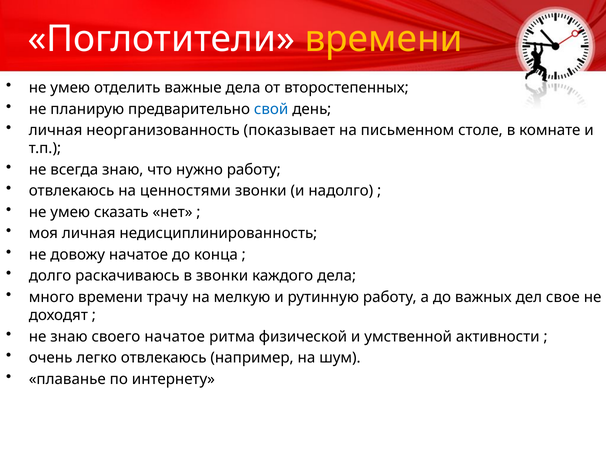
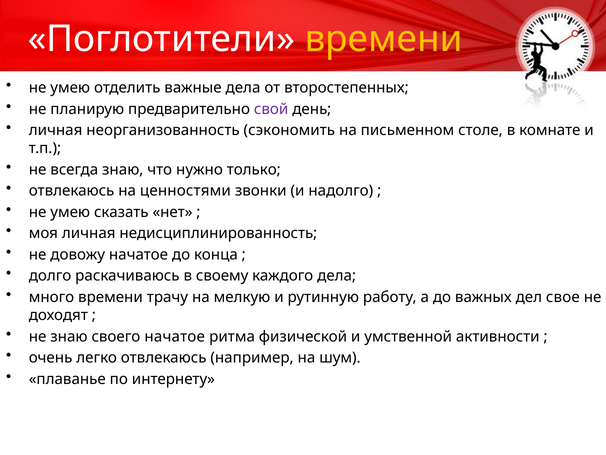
свой colour: blue -> purple (271, 109)
показывает: показывает -> сэкономить (289, 130)
нужно работу: работу -> только (254, 170)
в звонки: звонки -> своему (222, 276)
